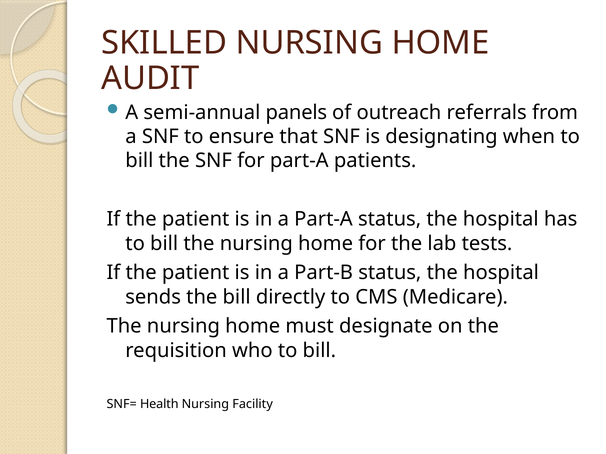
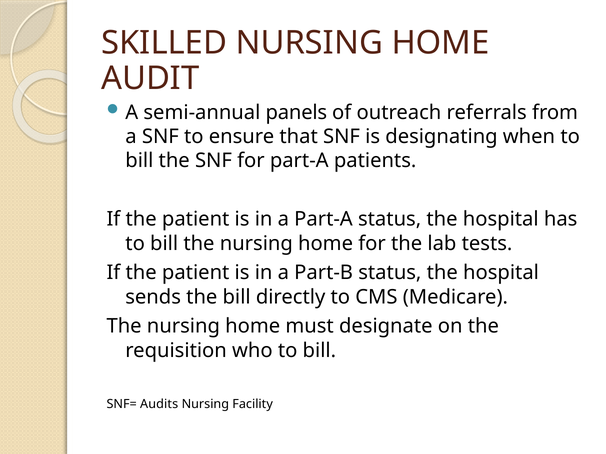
Health: Health -> Audits (159, 404)
